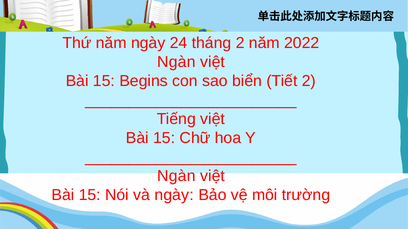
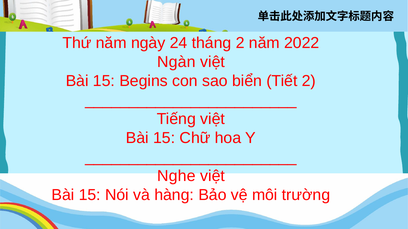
Ngàn: Ngàn -> Nghe (176, 176)
và ngày: ngày -> hàng (174, 195)
